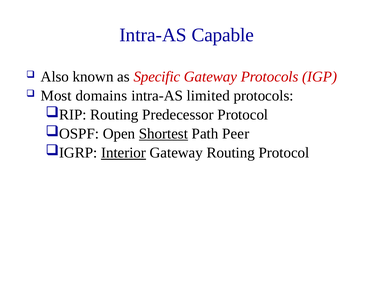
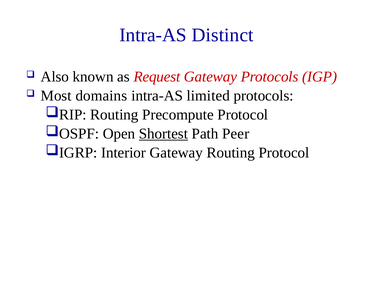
Capable: Capable -> Distinct (223, 35)
Specific: Specific -> Request (157, 77)
Predecessor: Predecessor -> Precompute (178, 115)
Interior underline: present -> none (123, 153)
